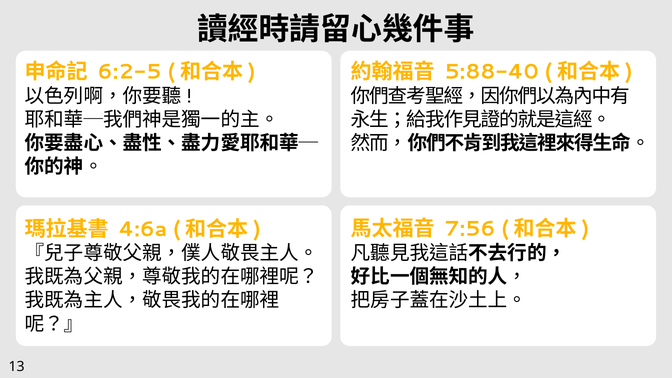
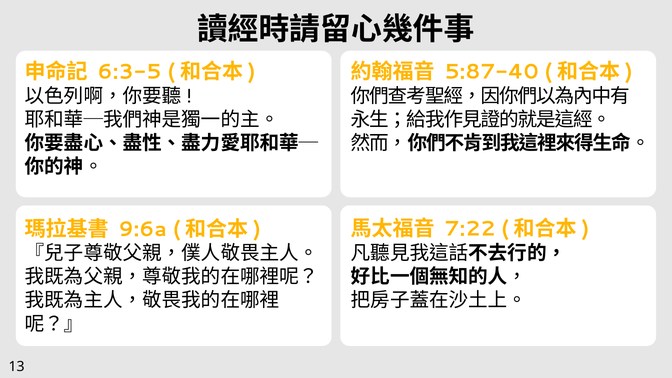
6:2-5: 6:2-5 -> 6:3-5 (129, 72)
5:88-40: 5:88-40 -> 5:87-40 (492, 72)
7:56: 7:56 -> 7:22 (470, 229)
4:6a: 4:6a -> 9:6a (143, 229)
